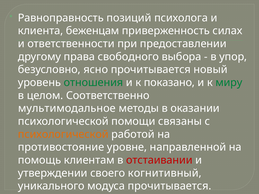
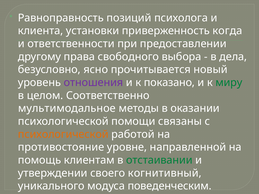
беженцам: беженцам -> установки (93, 31)
силах: силах -> когда (227, 31)
упор: упор -> дела (233, 57)
отношения colour: green -> purple (93, 83)
отстаивании colour: red -> green (159, 160)
модуса прочитывается: прочитывается -> поведенческим (170, 186)
